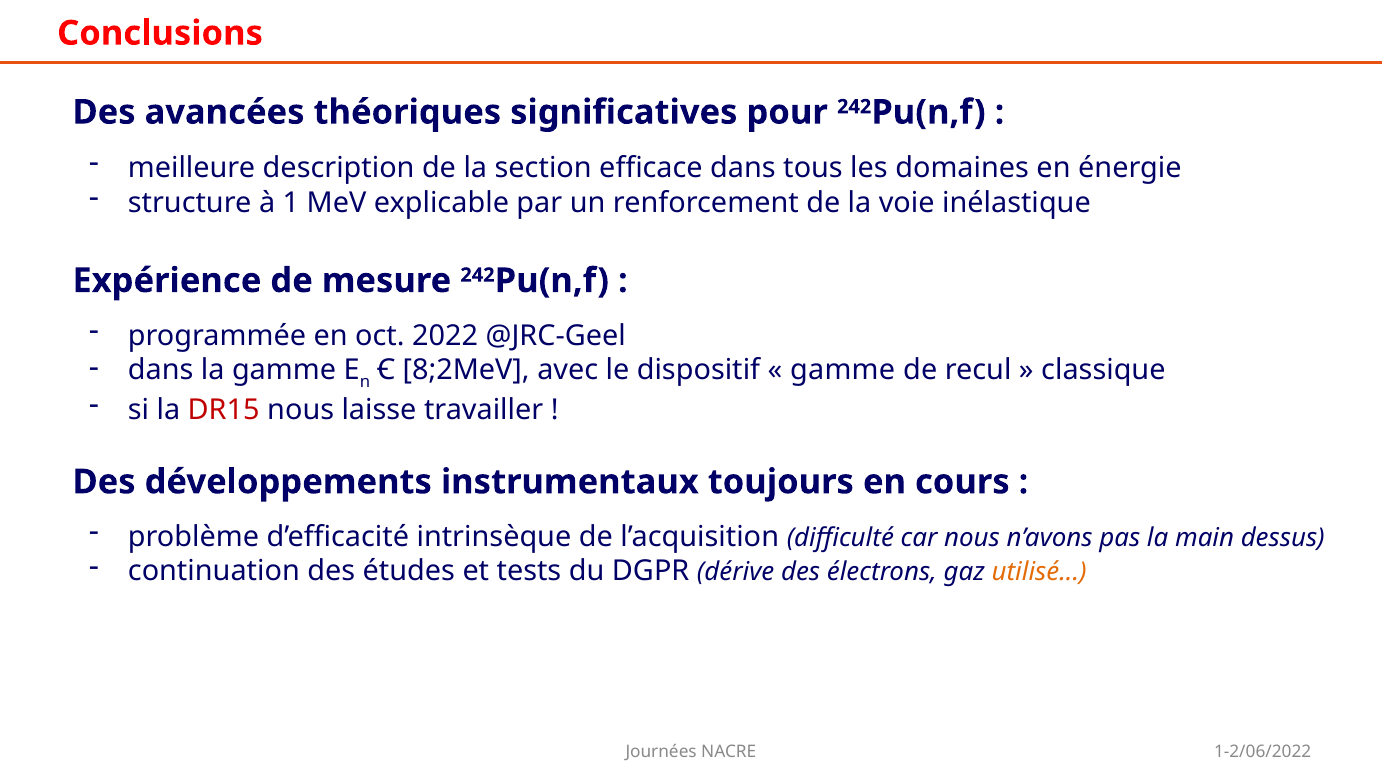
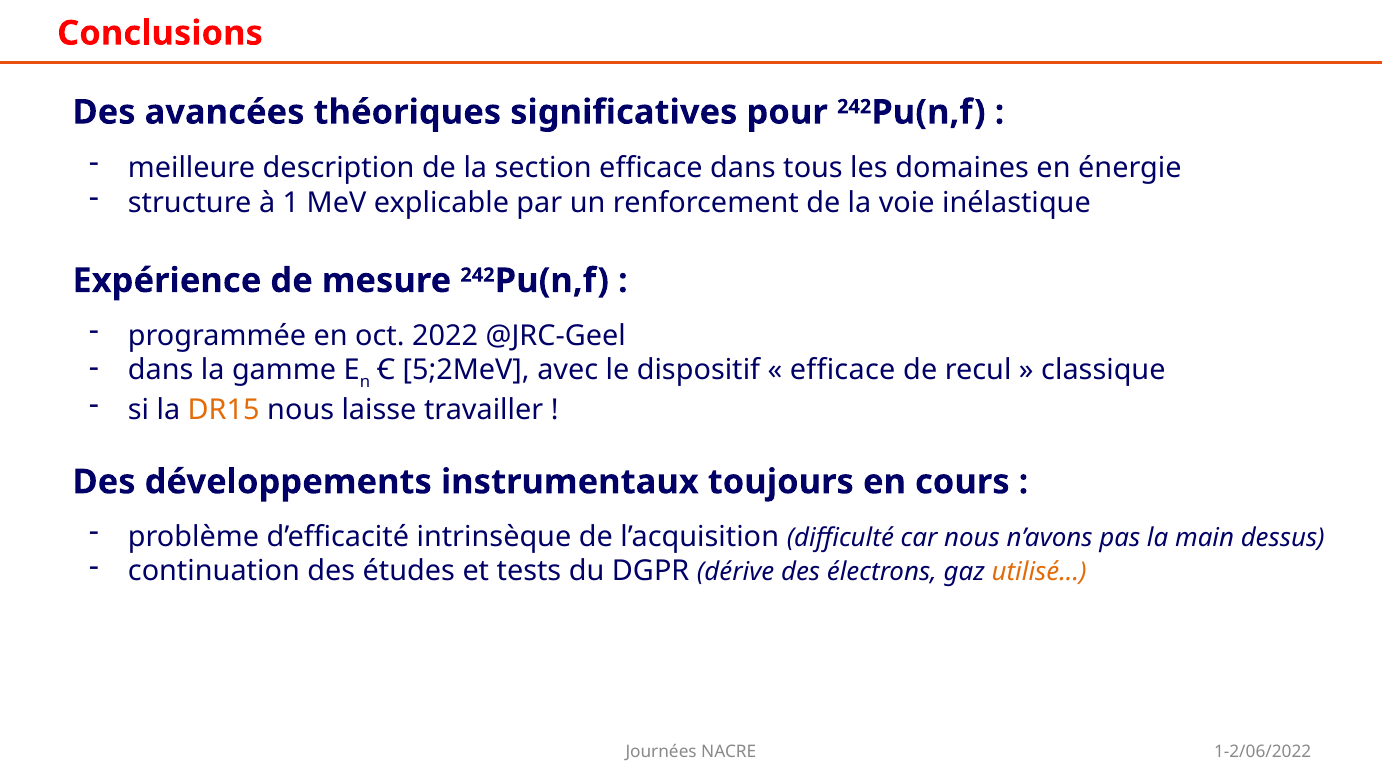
8;2MeV: 8;2MeV -> 5;2MeV (466, 371)
gamme: gamme -> efficace (843, 371)
DR15 colour: red -> orange (224, 410)
